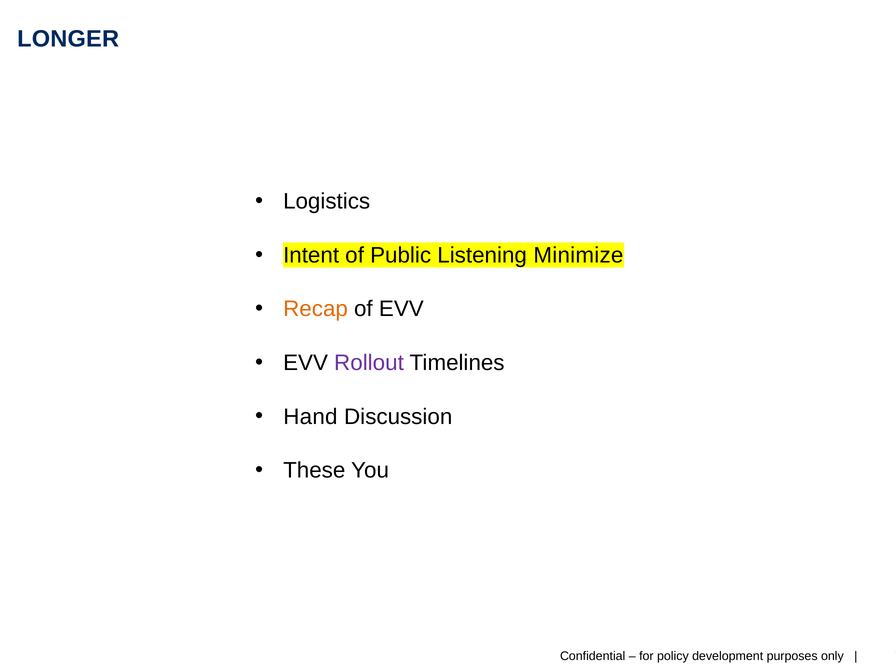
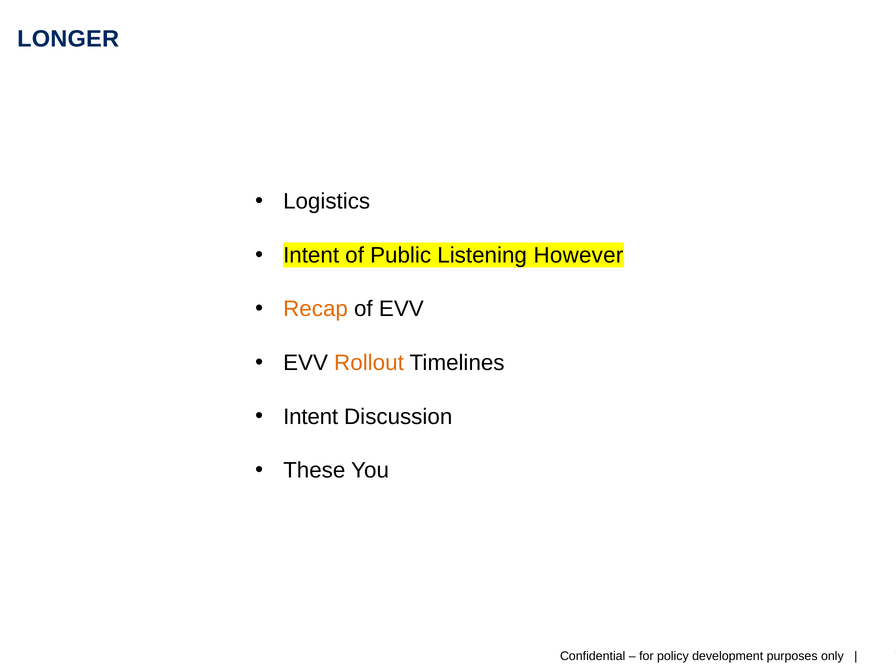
Minimize: Minimize -> However (578, 255)
Rollout colour: purple -> orange (369, 363)
Hand: Hand -> Intent (311, 417)
